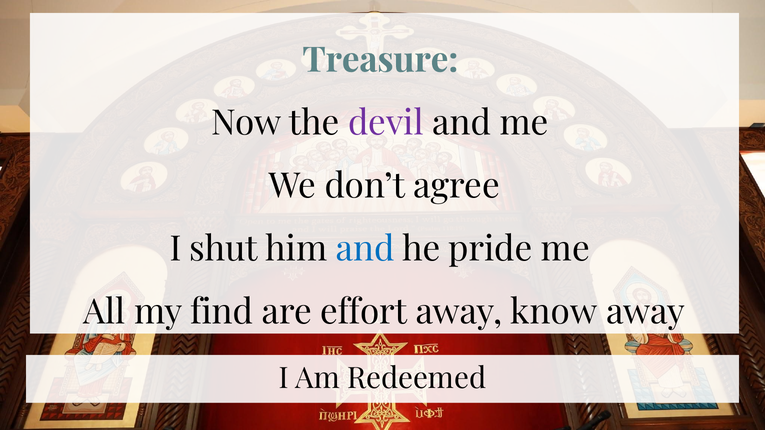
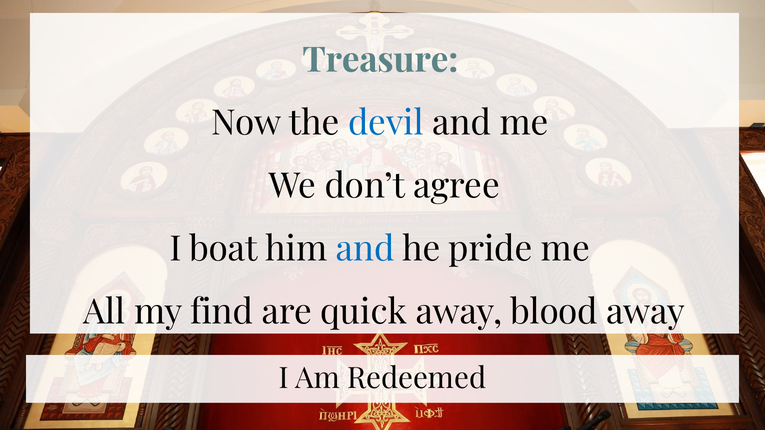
devil colour: purple -> blue (386, 123)
shut: shut -> boat (223, 249)
effort: effort -> quick (363, 313)
know: know -> blood (554, 313)
